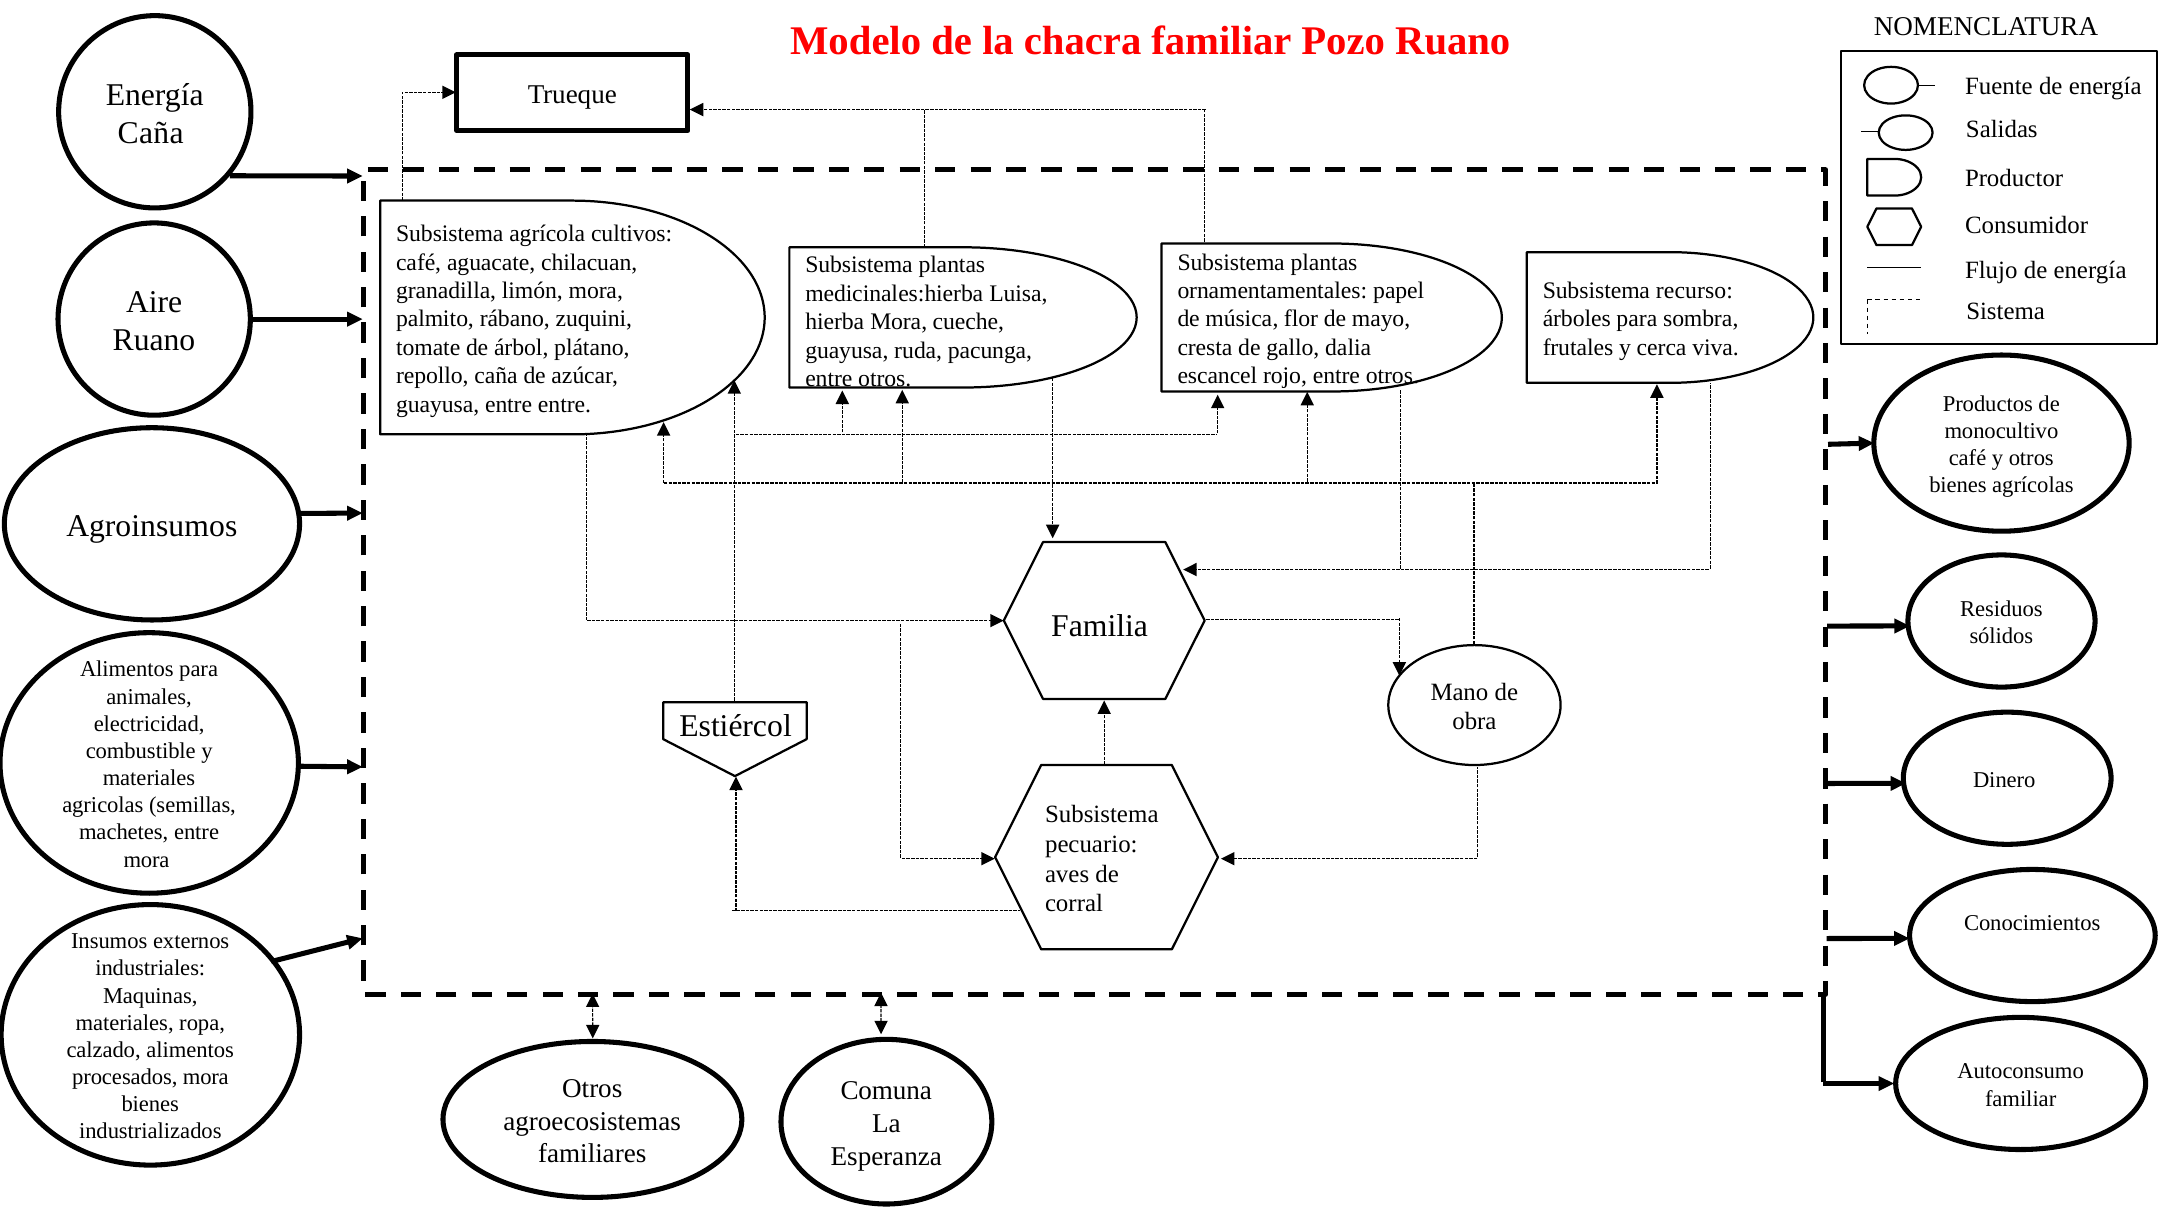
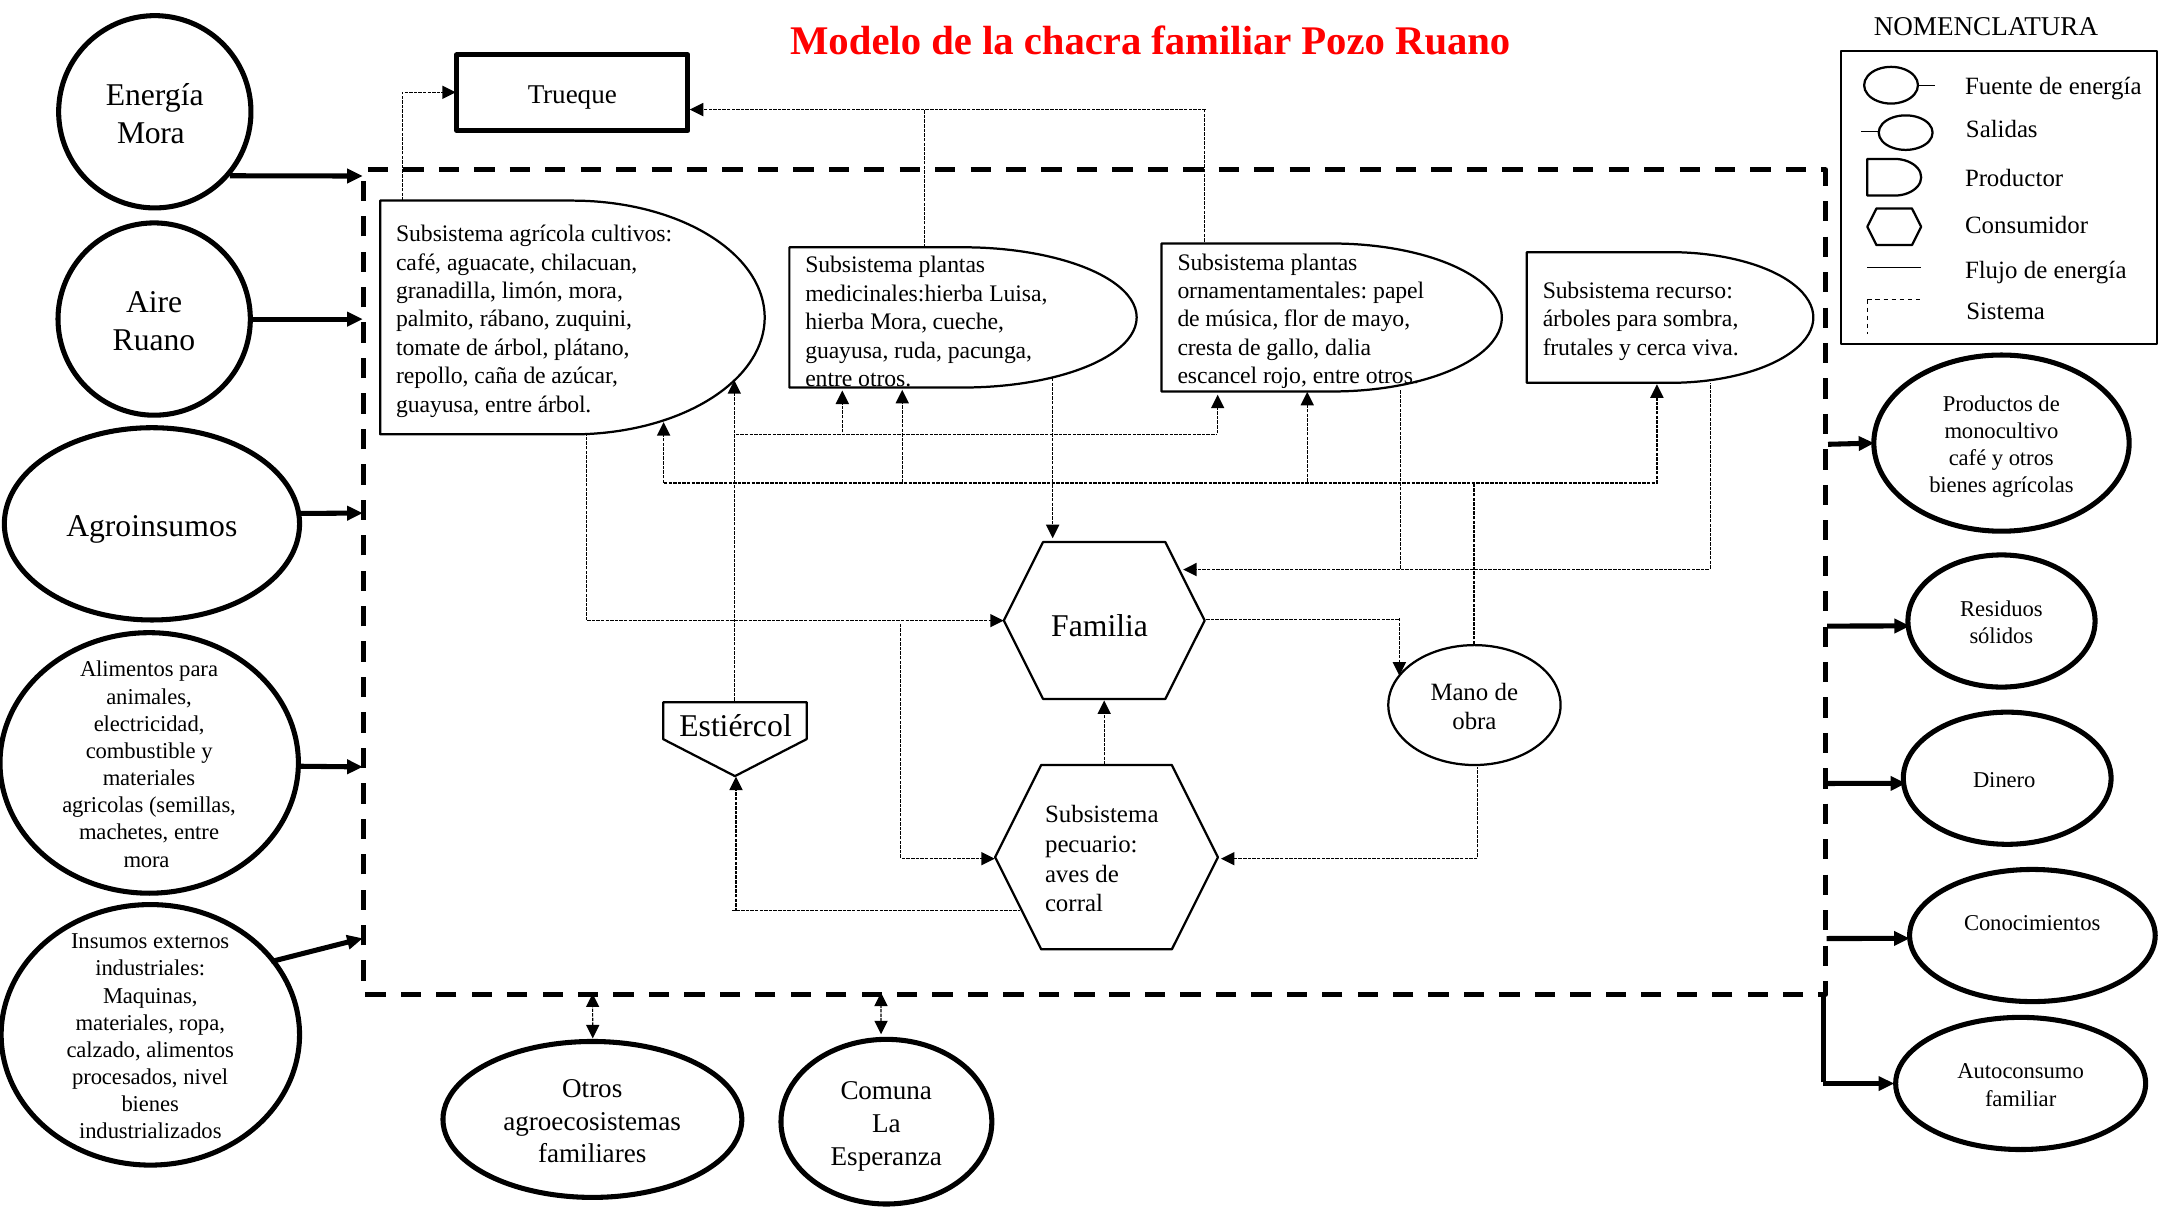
Caña: Caña -> Mora (151, 133)
entre entre: entre -> árbol (565, 405)
procesados mora: mora -> nivel (206, 1077)
